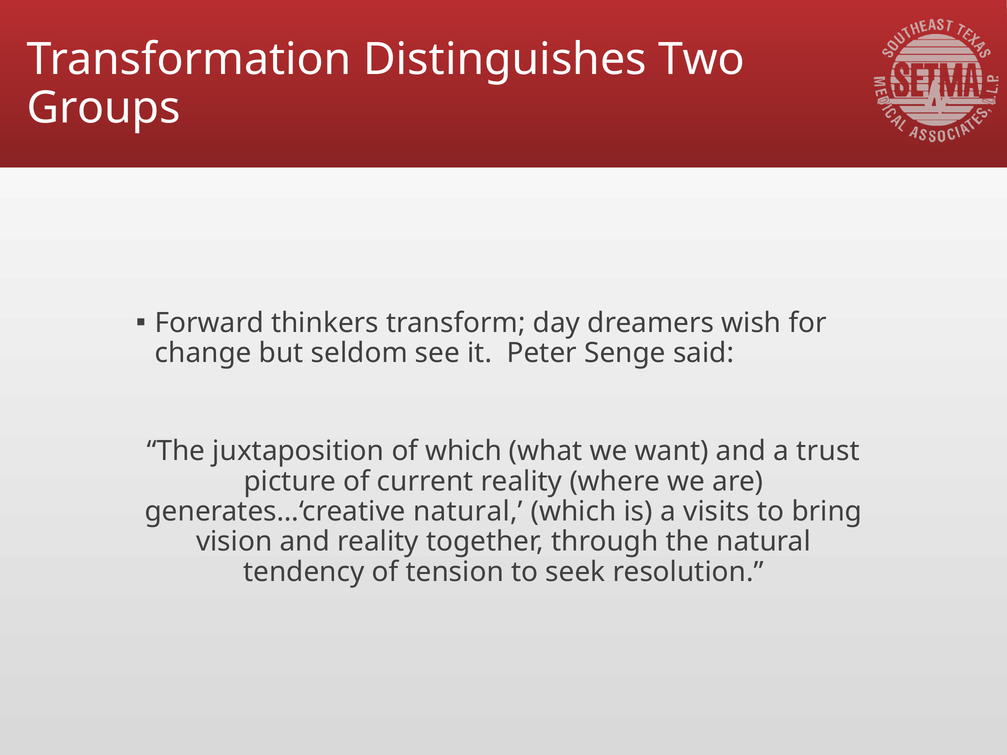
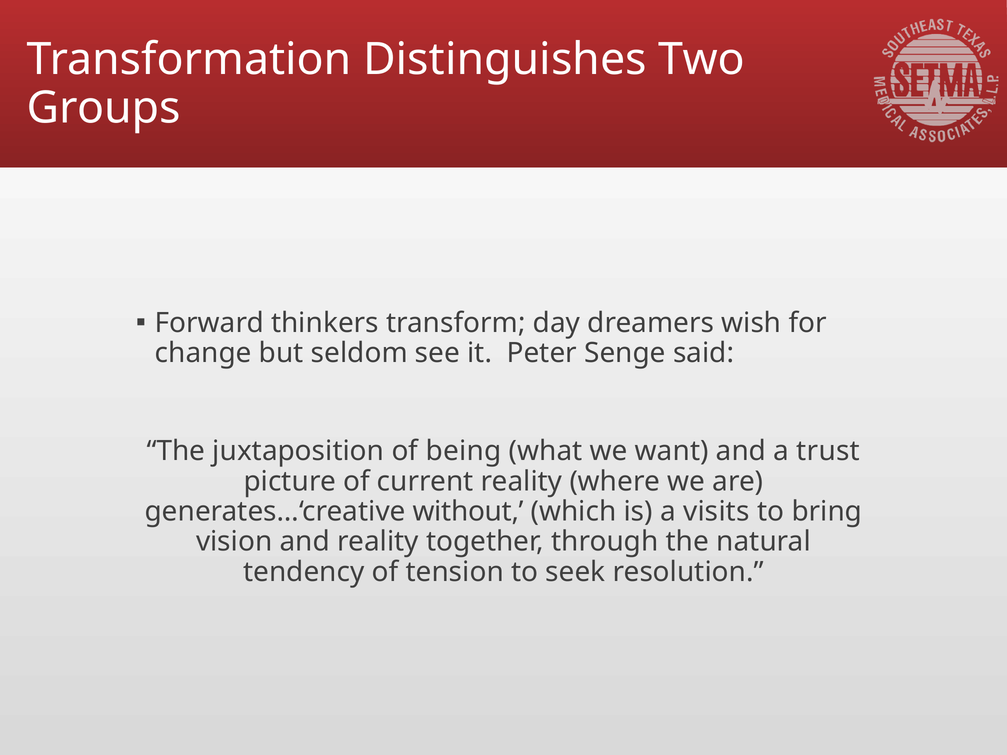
of which: which -> being (463, 451)
generates…‘creative natural: natural -> without (468, 512)
